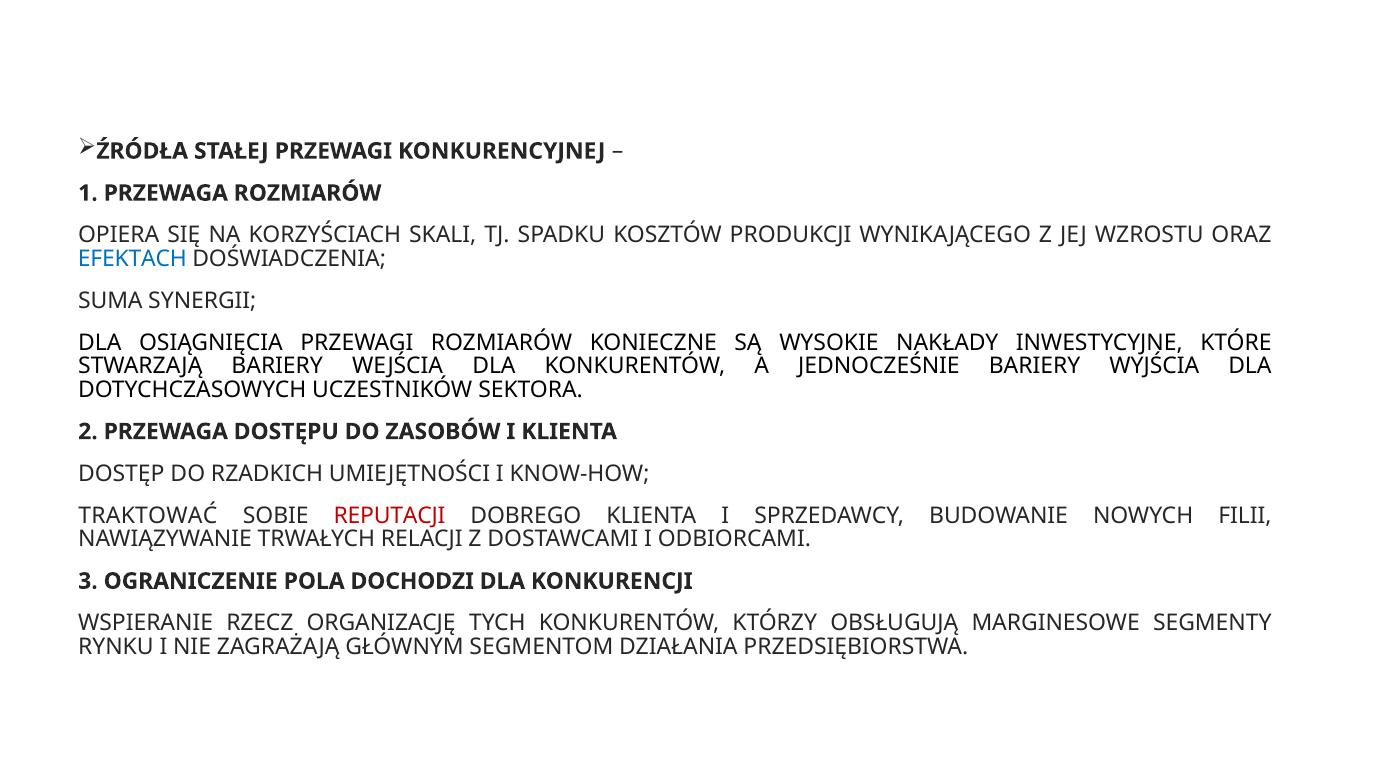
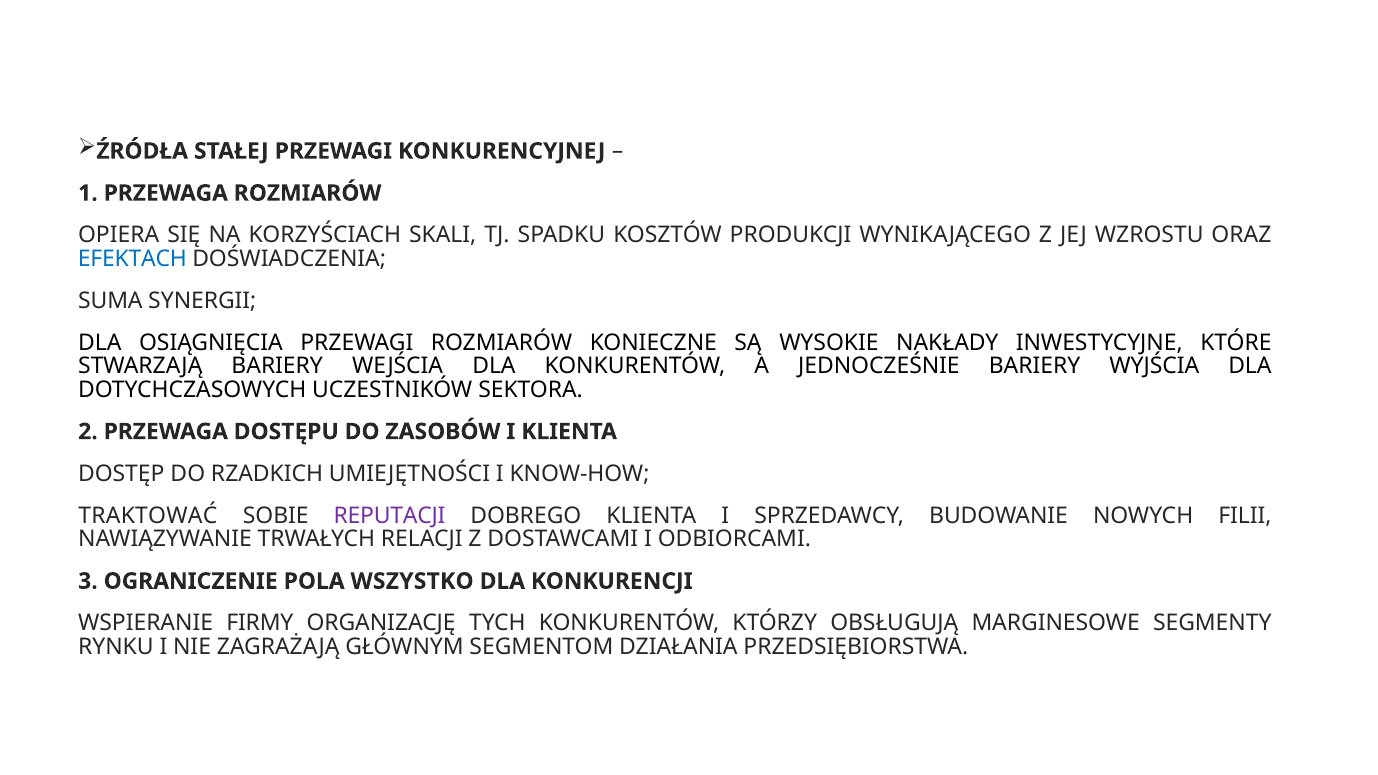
REPUTACJI colour: red -> purple (390, 516)
DOCHODZI: DOCHODZI -> WSZYSTKO (412, 581)
RZECZ: RZECZ -> FIRMY (260, 623)
